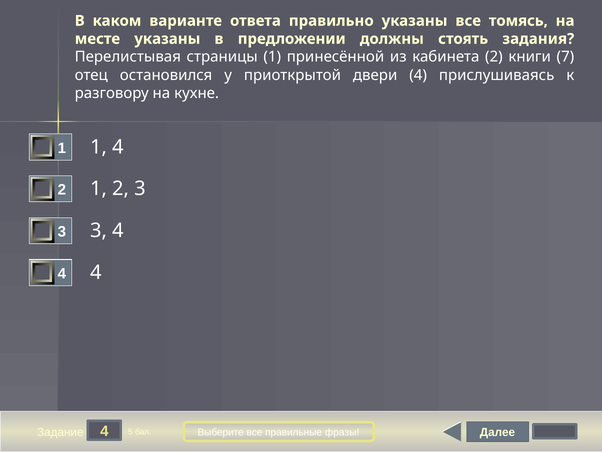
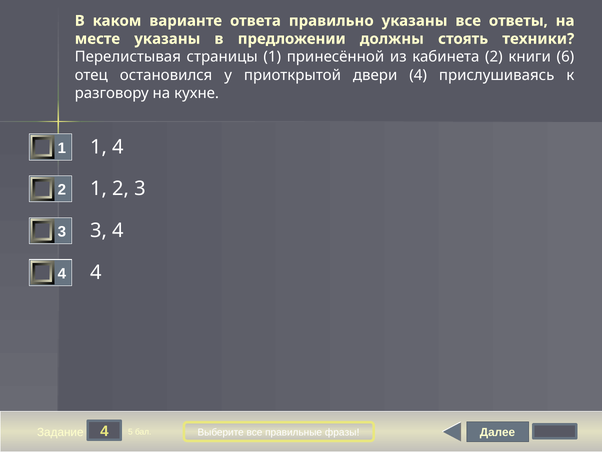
томясь: томясь -> ответы (518, 21)
задания: задания -> техники (538, 39)
7: 7 -> 6 (565, 57)
